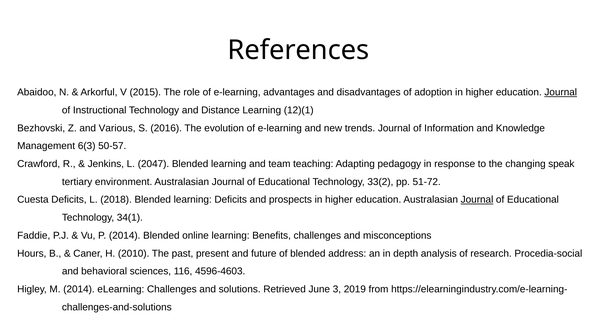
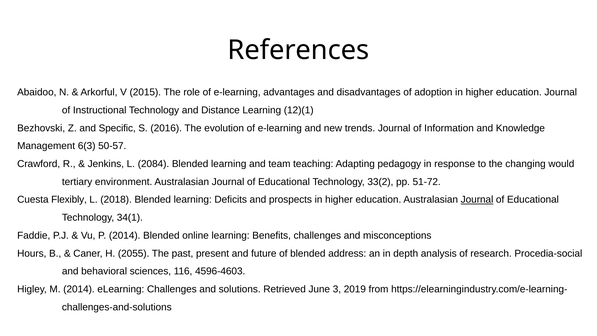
Journal underline: present -> none (561, 92)
Various: Various -> Specific (117, 128)
2047: 2047 -> 2084 (153, 164)
speak: speak -> would (561, 164)
Cuesta Deficits: Deficits -> Flexibly (69, 200)
2010: 2010 -> 2055 (134, 253)
